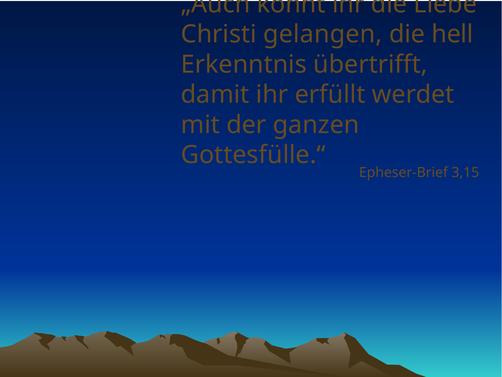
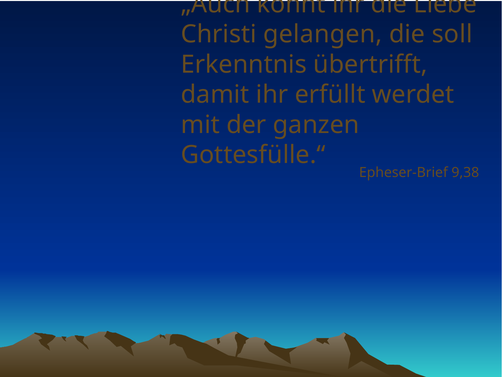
hell: hell -> soll (452, 34)
3,15: 3,15 -> 9,38 (465, 172)
